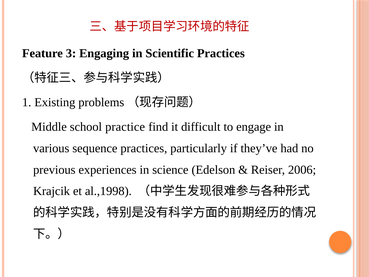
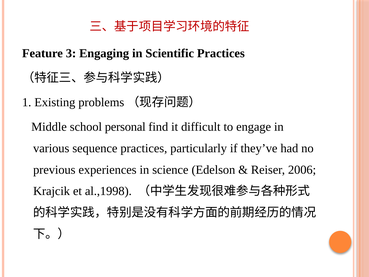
practice: practice -> personal (125, 127)
